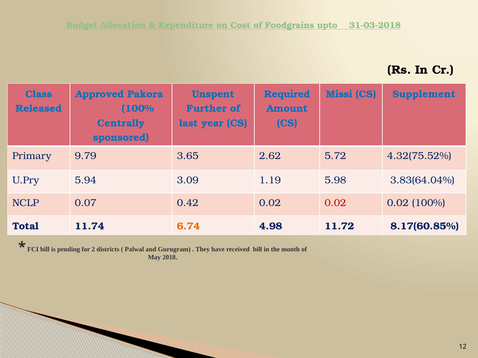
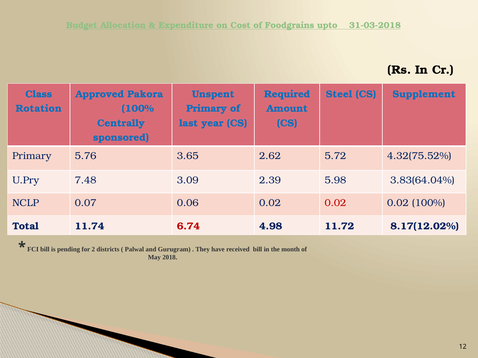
Missi: Missi -> Steel (339, 94)
Released: Released -> Rotation (39, 109)
Further: Further -> Primary (207, 109)
9.79: 9.79 -> 5.76 (86, 156)
5.94: 5.94 -> 7.48 (86, 180)
1.19: 1.19 -> 2.39 (270, 180)
0.42: 0.42 -> 0.06 (188, 203)
6.74 colour: orange -> red (188, 226)
8.17(60.85%: 8.17(60.85% -> 8.17(12.02% (425, 226)
